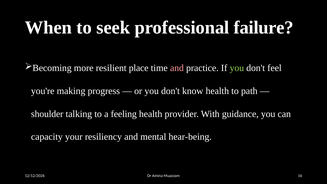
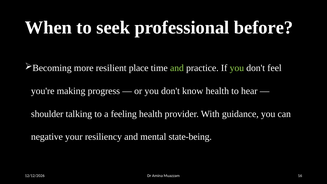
failure: failure -> before (264, 27)
and colour: pink -> light green (177, 68)
path: path -> hear (249, 91)
capacity: capacity -> negative (47, 137)
hear-being: hear-being -> state-being (190, 137)
